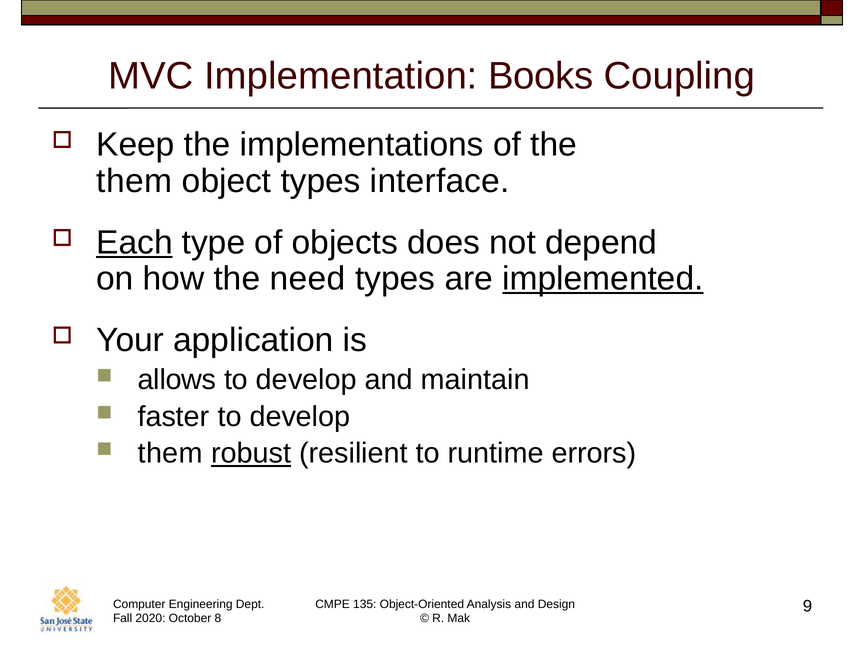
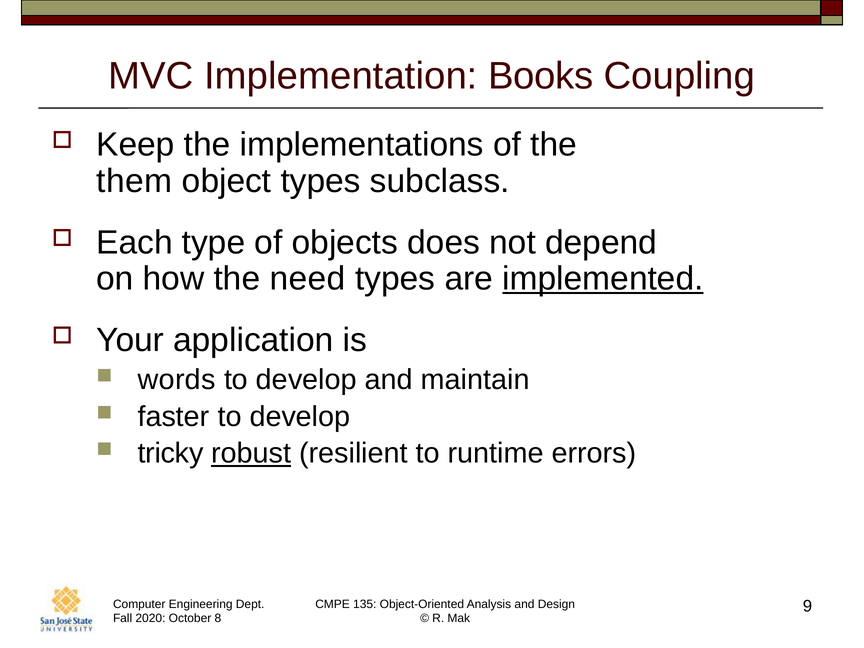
interface: interface -> subclass (440, 181)
Each underline: present -> none (134, 242)
allows: allows -> words (177, 380)
them: them -> tricky (171, 453)
